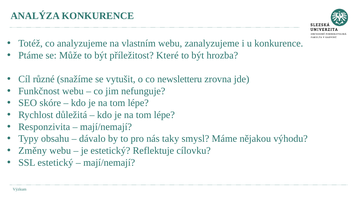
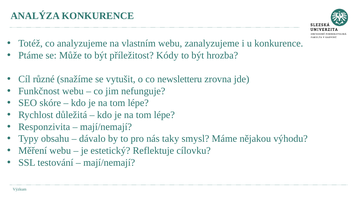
Které: Které -> Kódy (167, 55)
Změny: Změny -> Měření (33, 150)
SSL estetický: estetický -> testování (55, 162)
